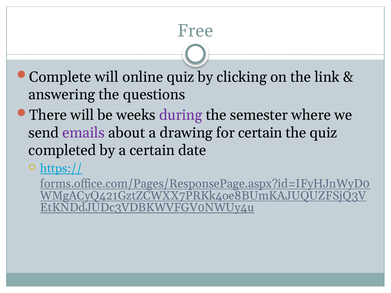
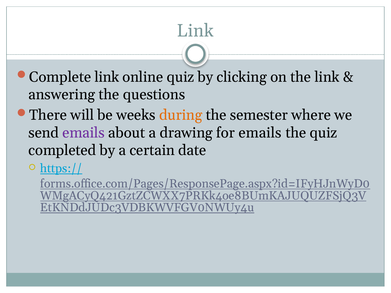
Free: Free -> Link (195, 31)
Complete will: will -> link (107, 77)
during colour: purple -> orange (181, 115)
for certain: certain -> emails (260, 133)
